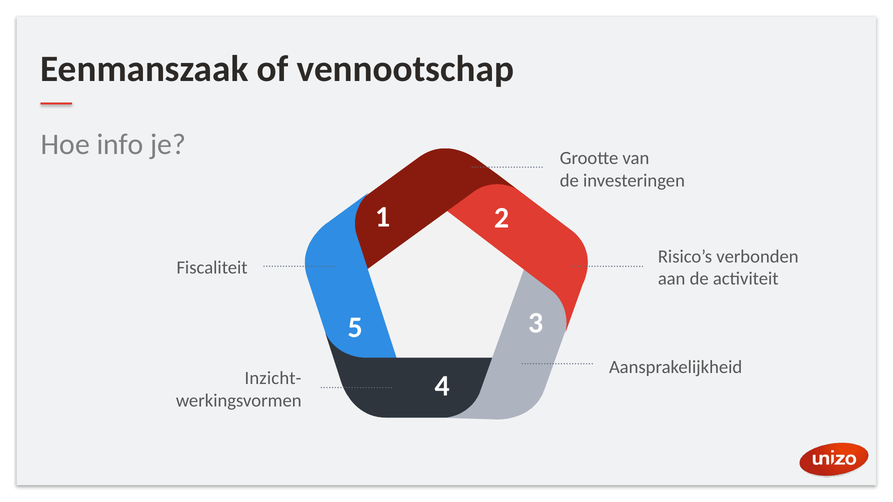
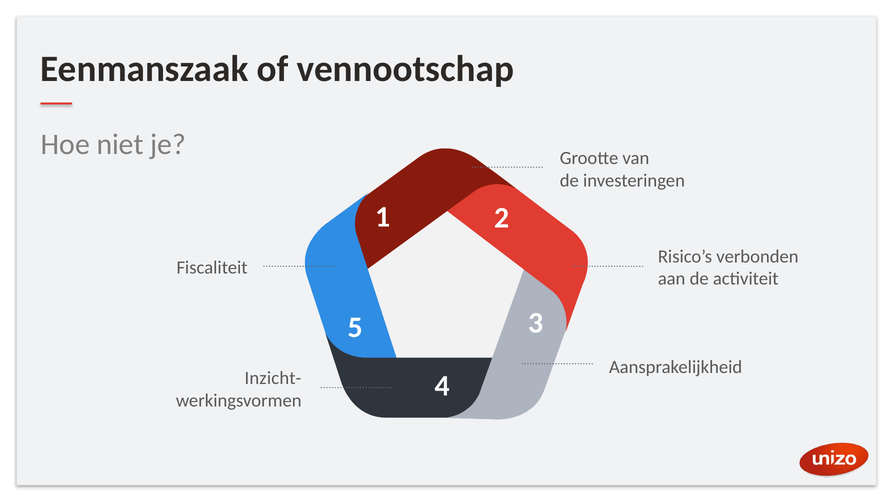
info: info -> niet (120, 145)
